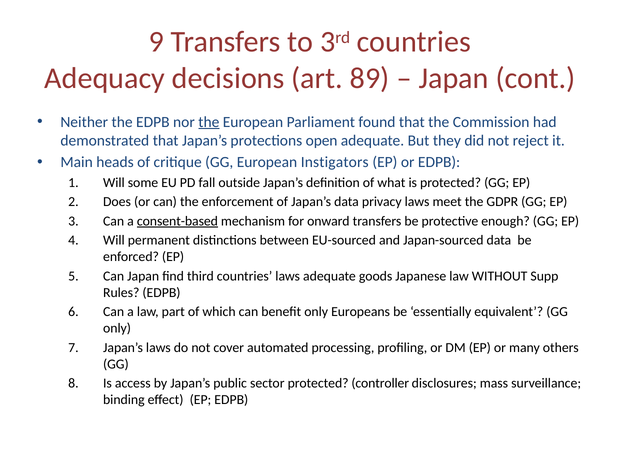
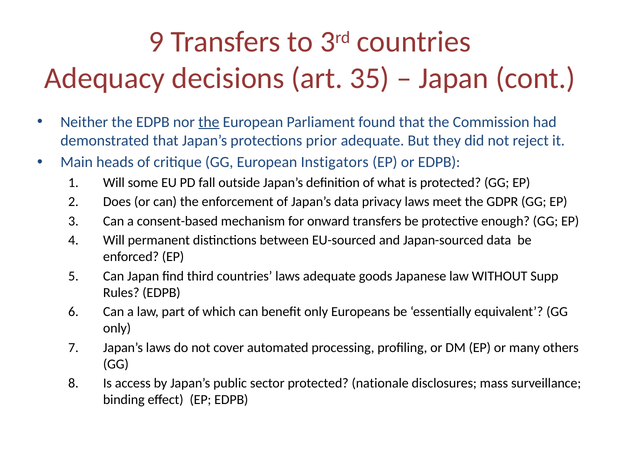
89: 89 -> 35 (370, 78)
open: open -> prior (321, 141)
consent-based underline: present -> none (177, 221)
controller: controller -> nationale (380, 383)
